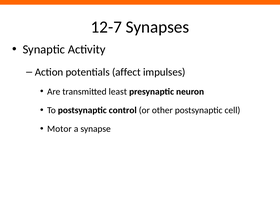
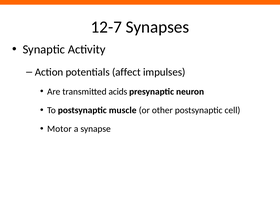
least: least -> acids (118, 92)
control: control -> muscle (123, 110)
